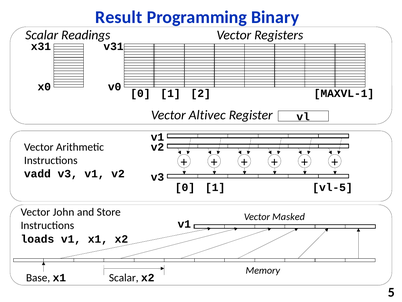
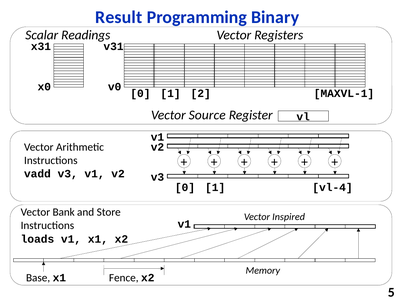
Altivec: Altivec -> Source (207, 115)
vl-5: vl-5 -> vl-4 (333, 187)
John: John -> Bank (64, 212)
Masked: Masked -> Inspired (289, 217)
x1 Scalar: Scalar -> Fence (124, 277)
